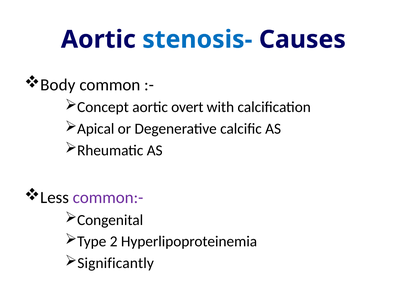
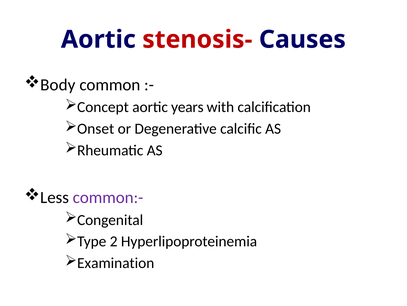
stenosis- colour: blue -> red (197, 39)
overt: overt -> years (187, 107)
Apical: Apical -> Onset (96, 129)
Significantly: Significantly -> Examination (116, 262)
